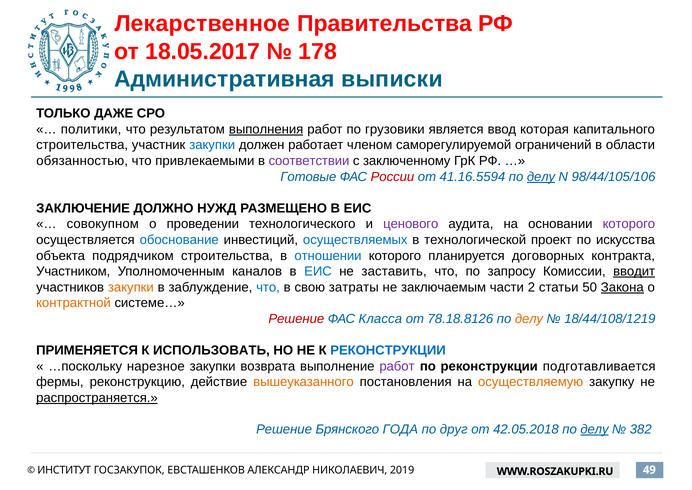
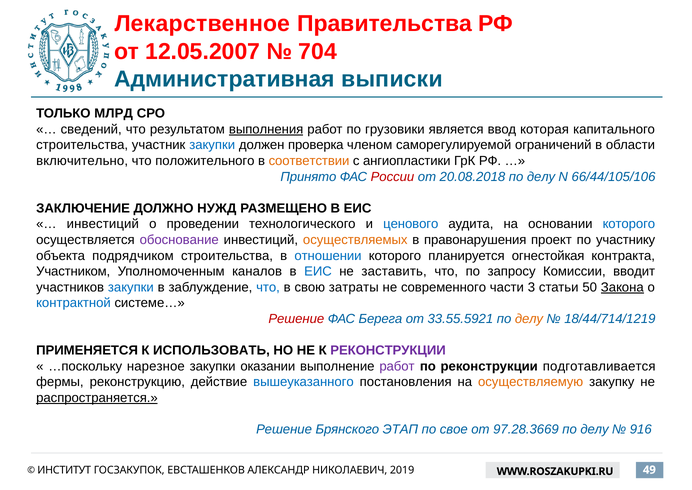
18.05.2017: 18.05.2017 -> 12.05.2007 (203, 51)
178: 178 -> 704 (318, 51)
ДАЖЕ: ДАЖЕ -> МЛРД (114, 113)
политики: политики -> сведений (91, 129)
работает: работает -> проверка (316, 145)
обязанностью: обязанностью -> включительно (82, 161)
привлекаемыми: привлекаемыми -> положительного (205, 161)
соответствии colour: purple -> orange (309, 161)
заключенному: заключенному -> ангиопластики (407, 161)
Готовые: Готовые -> Принято (308, 177)
41.16.5594: 41.16.5594 -> 20.08.2018 (472, 177)
делу underline: present -> none (541, 177)
98/44/105/106: 98/44/105/106 -> 66/44/105/106 (614, 177)
совокупном: совокупном -> инвестиций (103, 224)
ценового colour: purple -> blue (411, 224)
которого colour: purple -> blue (629, 224)
обоснование colour: blue -> purple (179, 240)
осуществляемых colour: blue -> orange (355, 240)
технологической: технологической -> правонарушения (475, 240)
искусства: искусства -> участнику (626, 240)
договорных: договорных -> огнестойкая (548, 255)
вводит underline: present -> none (634, 271)
закупки colour: orange -> blue (131, 287)
заключаемым: заключаемым -> современного (444, 287)
2: 2 -> 3 (531, 287)
контрактной colour: orange -> blue (74, 303)
Класса: Класса -> Берега (380, 318)
78.18.8126: 78.18.8126 -> 33.55.5921 (460, 318)
18/44/108/1219: 18/44/108/1219 -> 18/44/714/1219 (610, 318)
РЕКОНСТРУКЦИИ colour: blue -> purple (388, 350)
возврата: возврата -> оказании (268, 366)
вышеуказанного colour: orange -> blue (303, 382)
ГОДА: ГОДА -> ЭТАП (400, 429)
друг: друг -> свое (454, 429)
42.05.2018: 42.05.2018 -> 97.28.3669 (526, 429)
делу underline: present -> none (595, 429)
382: 382 -> 916 (641, 429)
